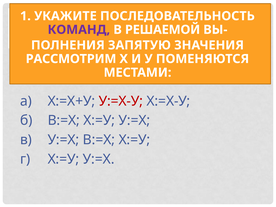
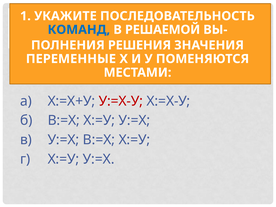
КОМАНД colour: purple -> blue (79, 30)
ЗАПЯТУЮ: ЗАПЯТУЮ -> РЕШЕНИЯ (140, 45)
РАССМОТРИМ: РАССМОТРИМ -> ПЕРЕМЕННЫЕ (71, 59)
